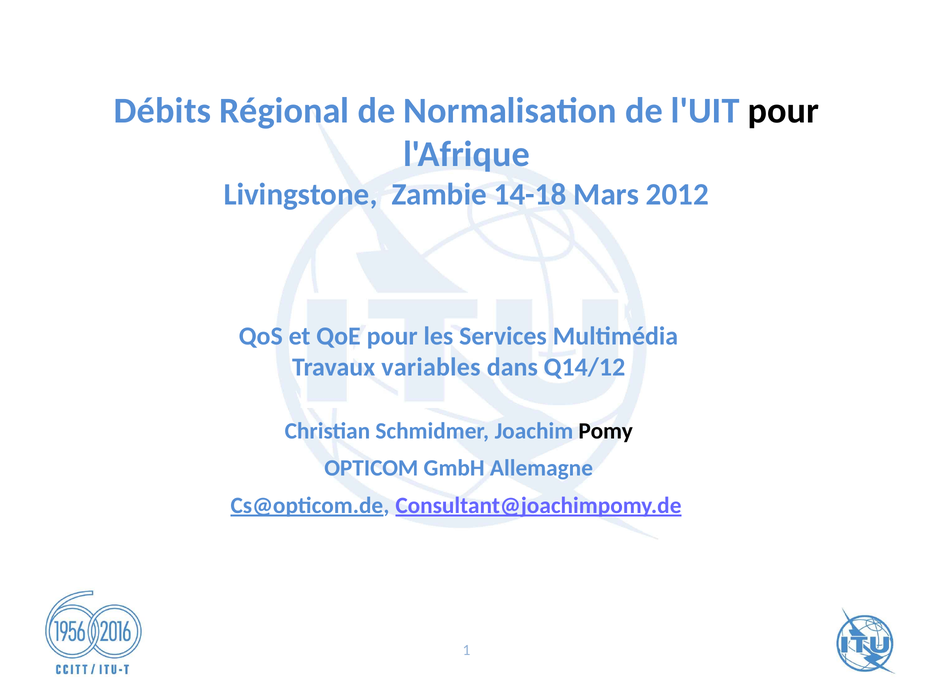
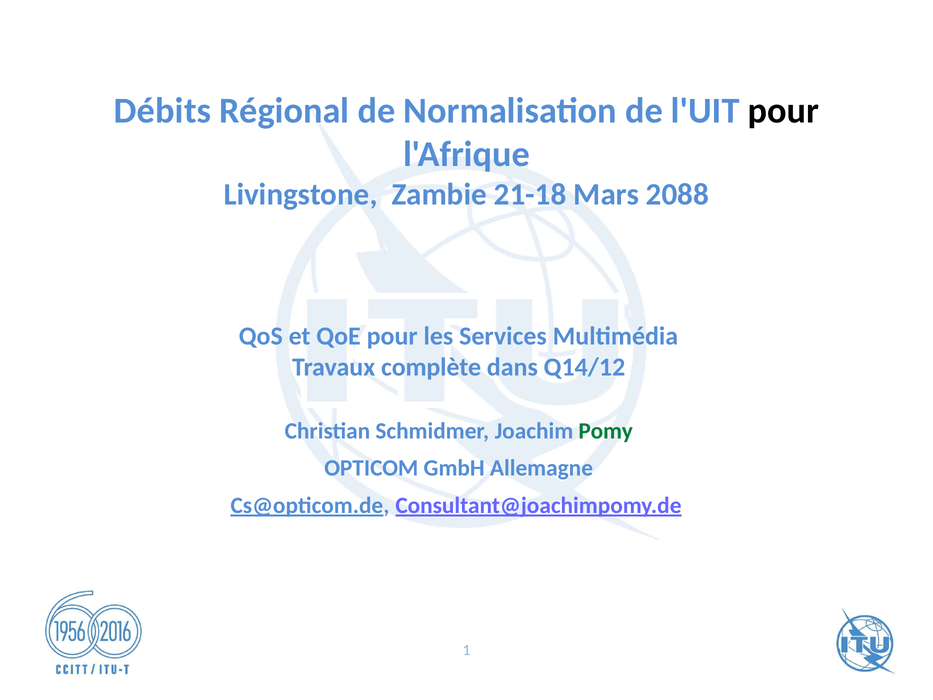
14-18: 14-18 -> 21-18 (530, 194)
2012: 2012 -> 2088 (677, 194)
variables: variables -> complète (431, 367)
Pomy colour: black -> green (606, 431)
